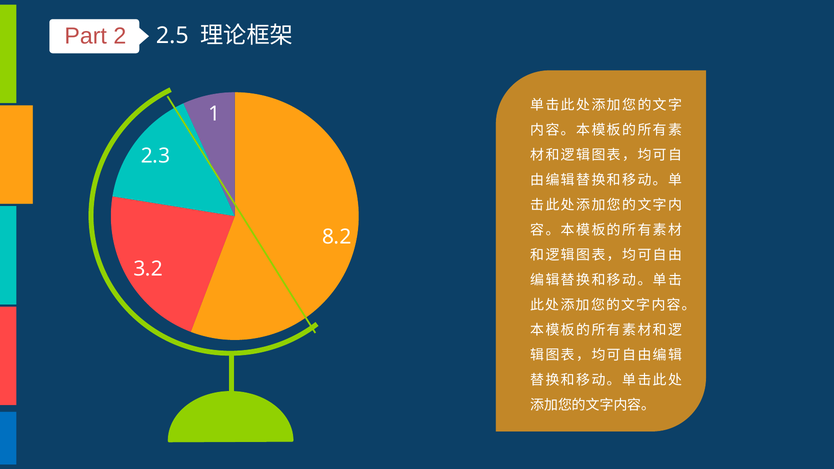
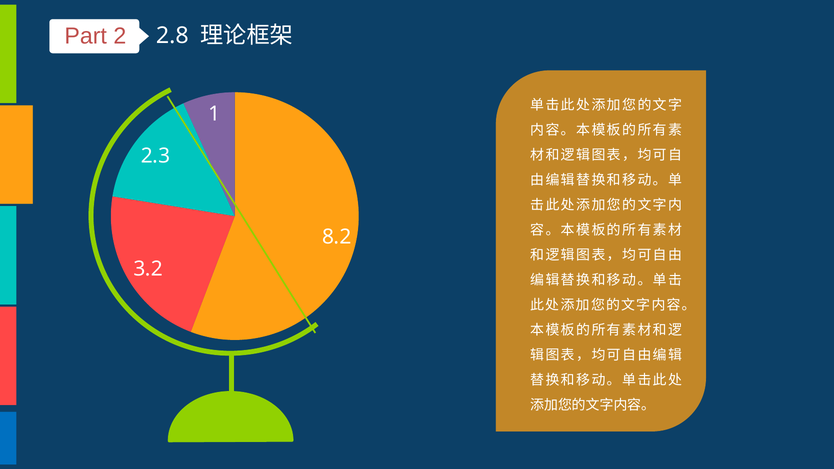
2.5: 2.5 -> 2.8 (172, 36)
